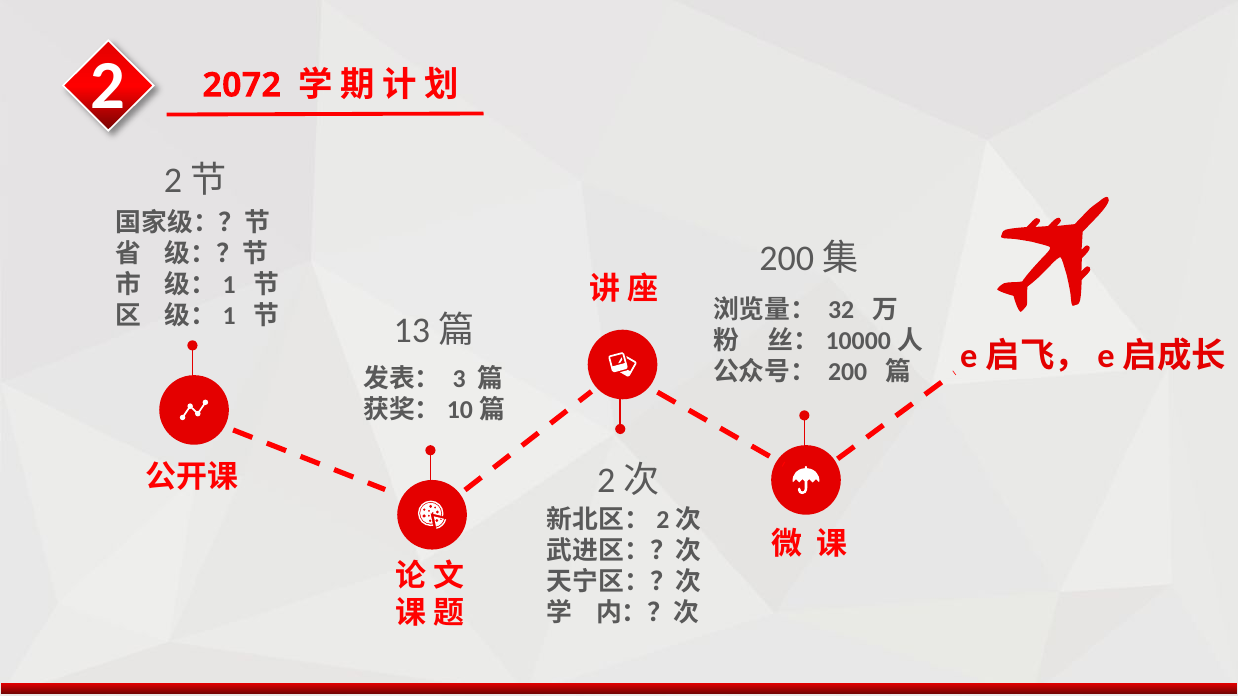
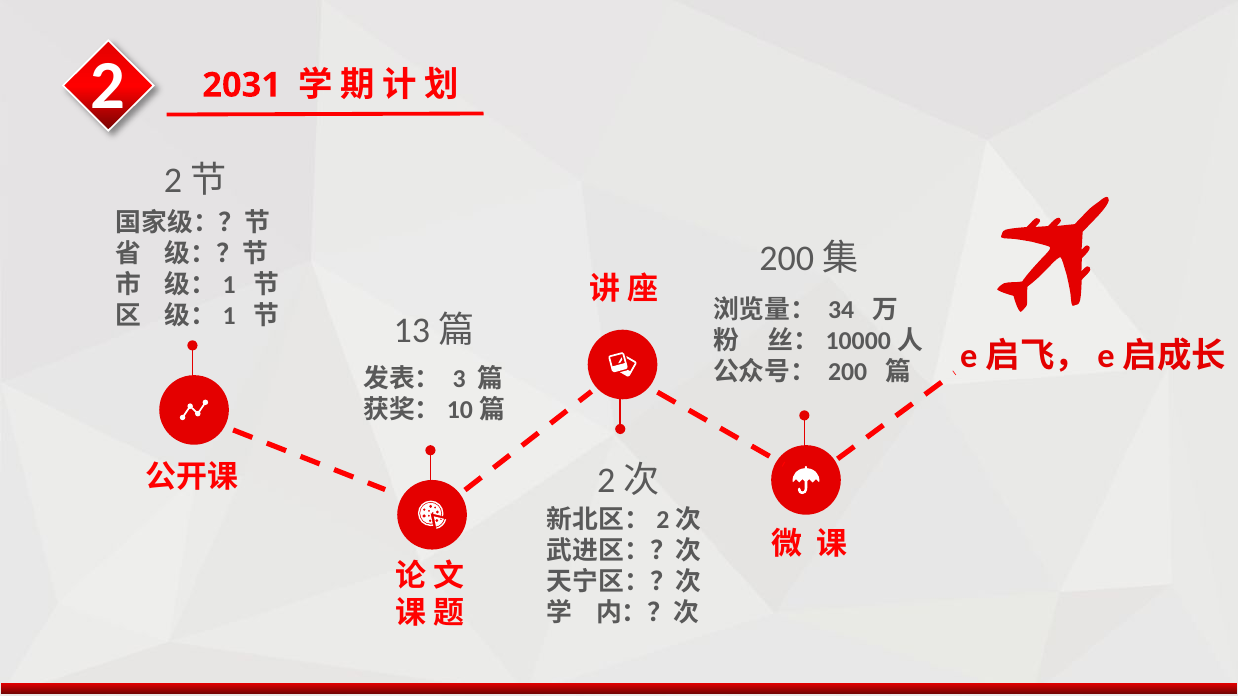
2072: 2072 -> 2031 (242, 85)
32: 32 -> 34 (841, 310)
